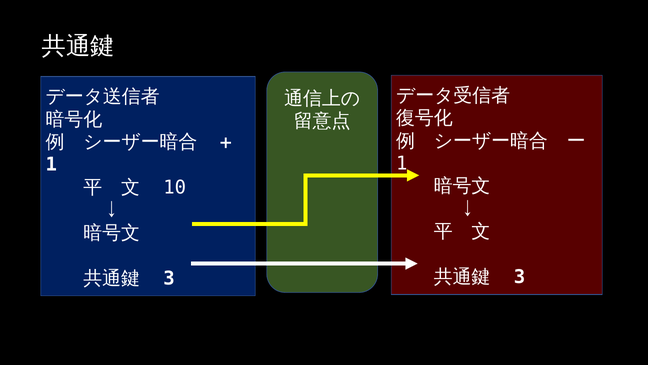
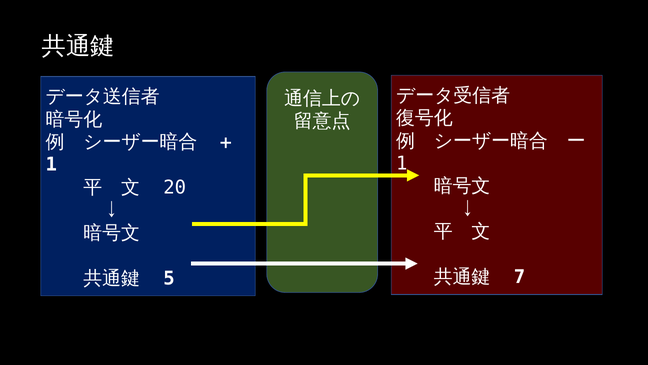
10: 10 -> 20 (175, 187)
3: 3 -> 7 (519, 277)
3: 3 -> 5 (169, 278)
